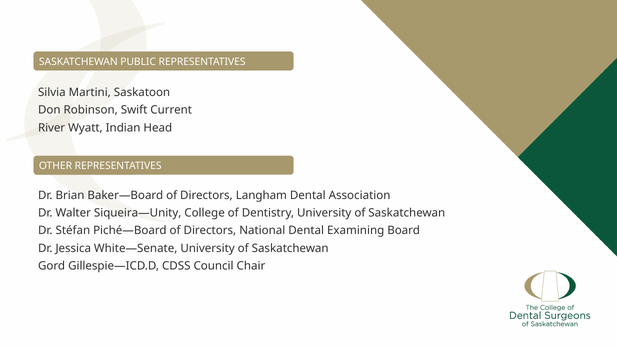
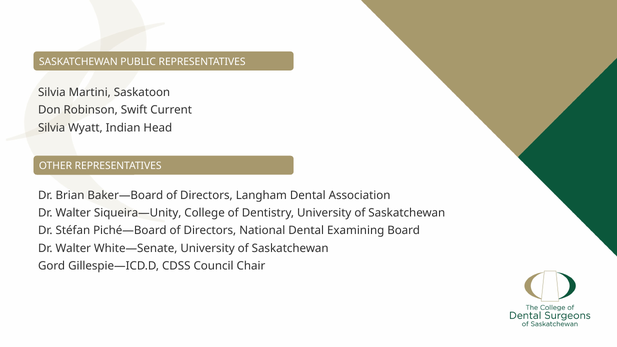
River: River -> Silvia (52, 128)
Jessica: Jessica -> Walter (73, 248)
